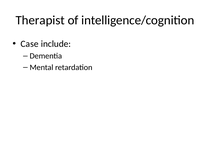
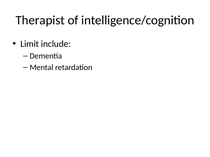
Case: Case -> Limit (30, 44)
